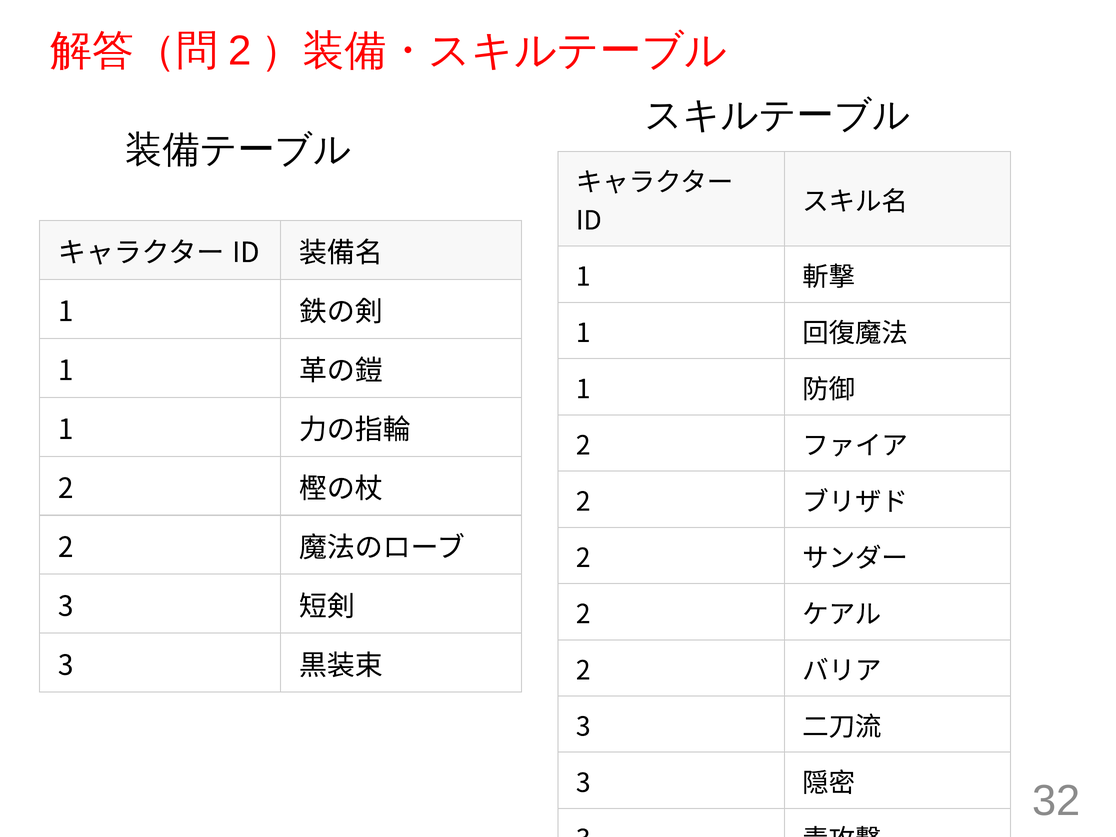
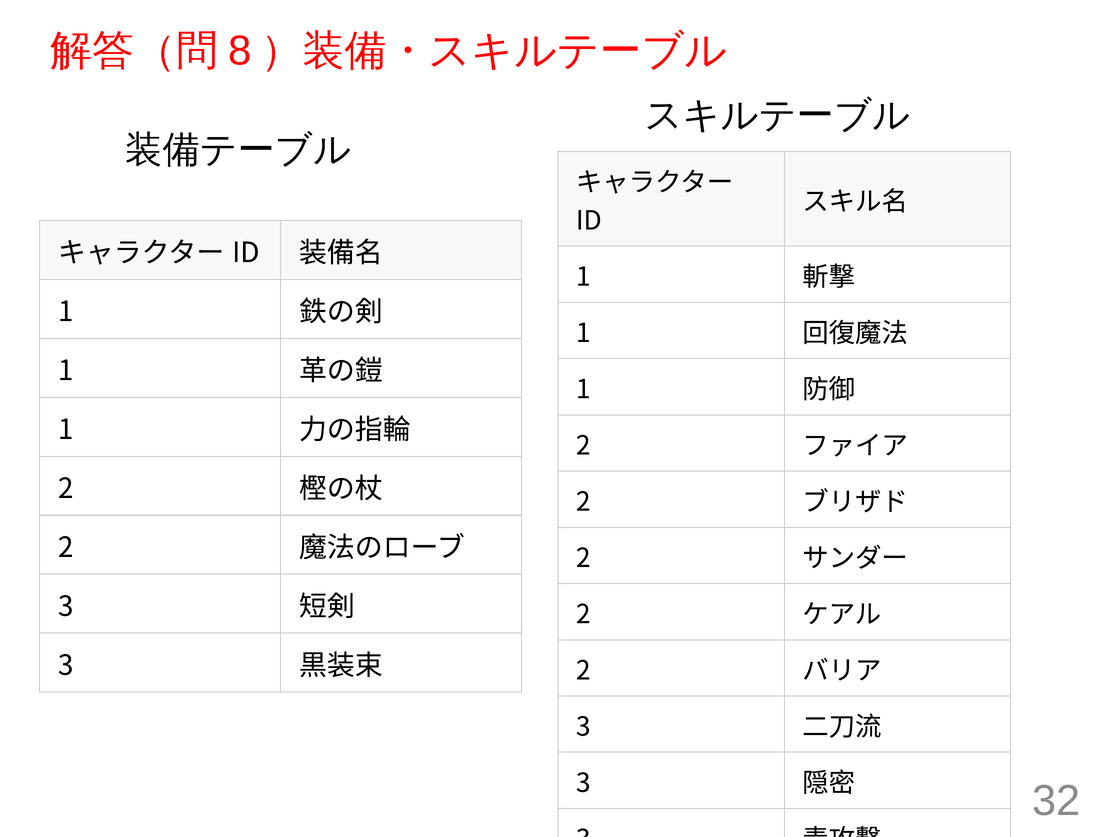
2: 2 -> 8 (240, 51)
